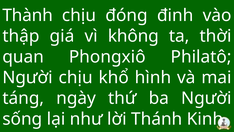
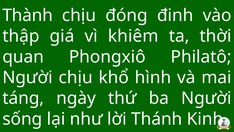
không: không -> khiêm (133, 36)
